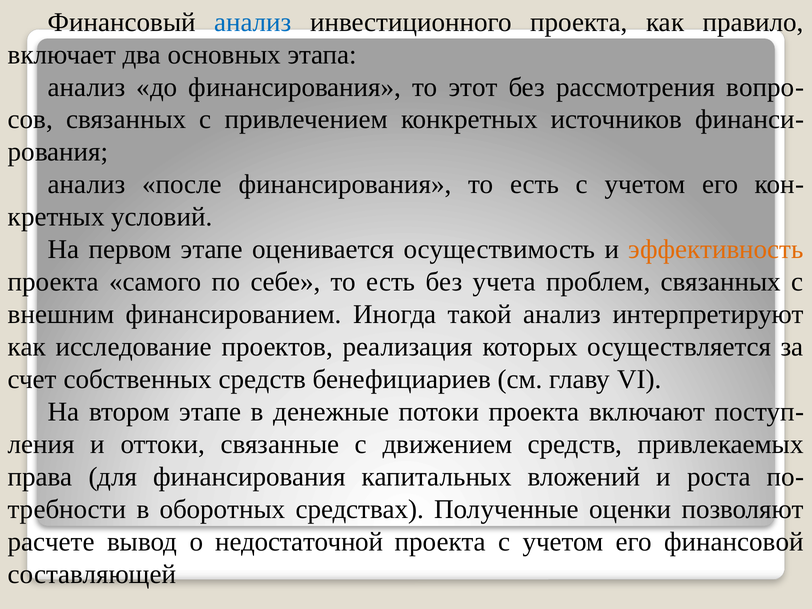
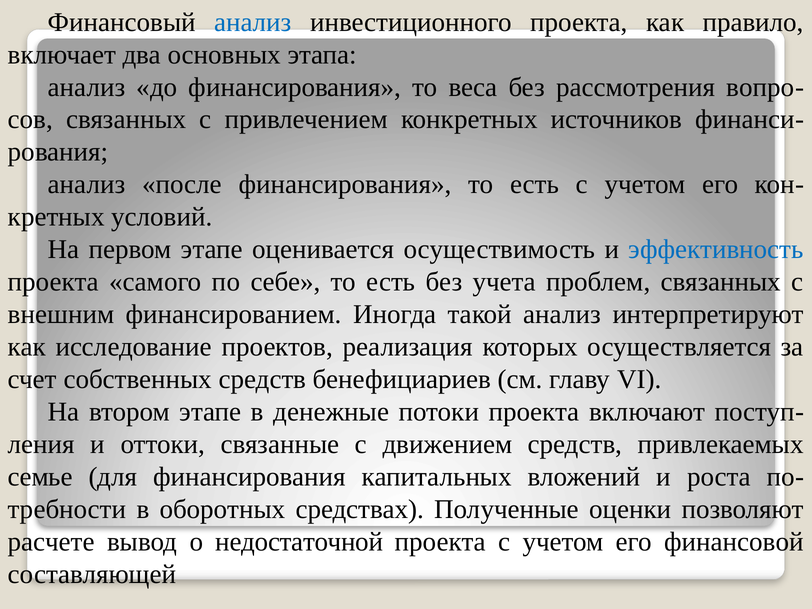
этот: этот -> веса (473, 87)
эффективность colour: orange -> blue (716, 249)
права: права -> семье (40, 477)
